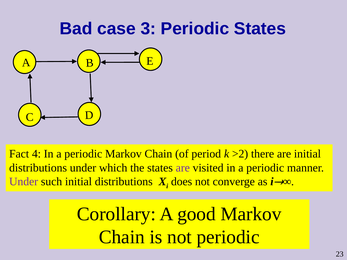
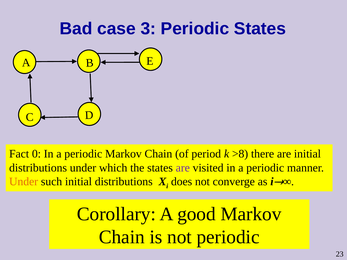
4: 4 -> 0 (36, 154)
>2: >2 -> >8 (240, 154)
Under colour: purple -> orange (24, 182)
